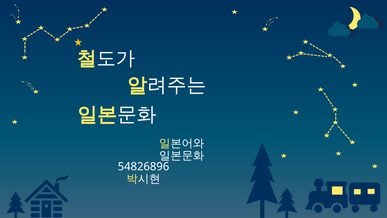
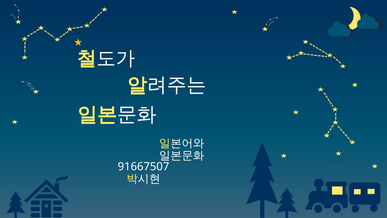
54826896: 54826896 -> 91667507 (143, 166)
